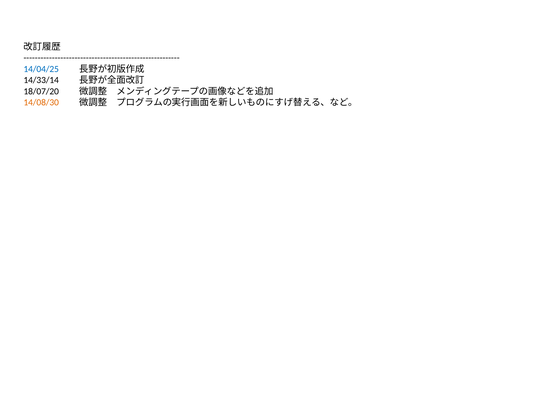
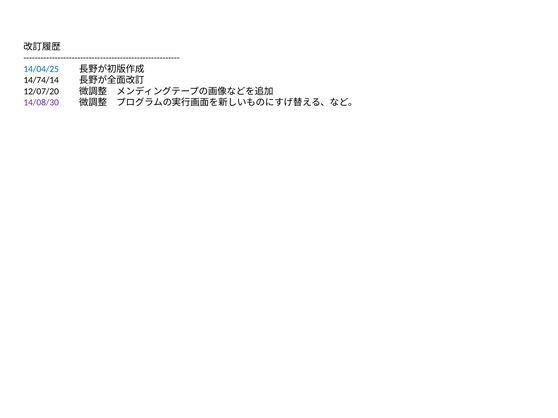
14/33/14: 14/33/14 -> 14/74/14 (41, 80)
18/07/20: 18/07/20 -> 12/07/20 (41, 91)
14/08/30 colour: orange -> purple (41, 103)
